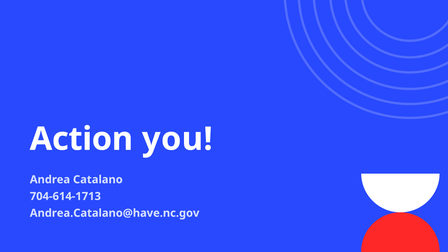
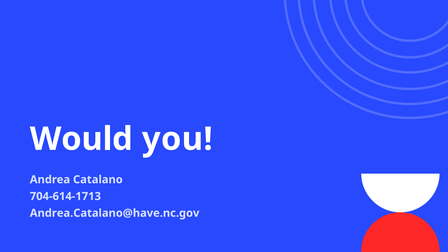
Action: Action -> Would (81, 139)
